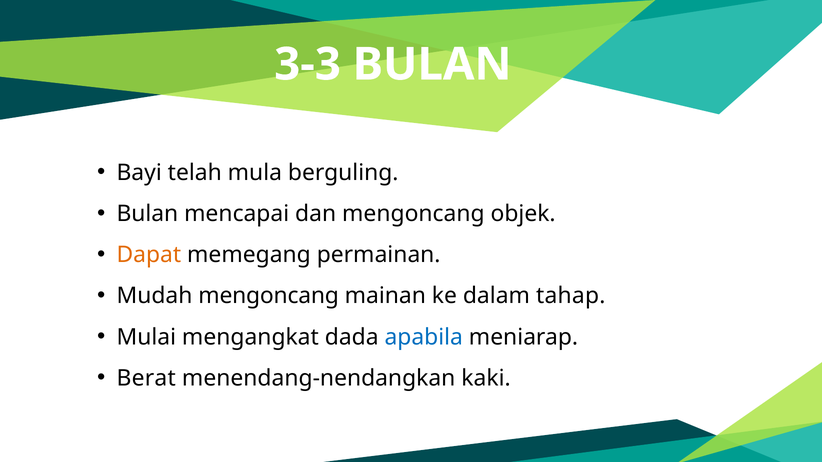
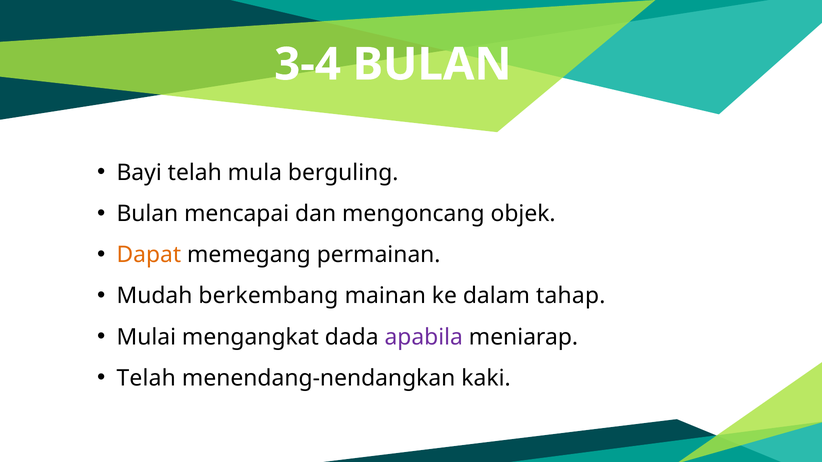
3-3: 3-3 -> 3-4 (308, 65)
Mudah mengoncang: mengoncang -> berkembang (268, 296)
apabila colour: blue -> purple (424, 337)
Berat: Berat -> Telah (146, 378)
